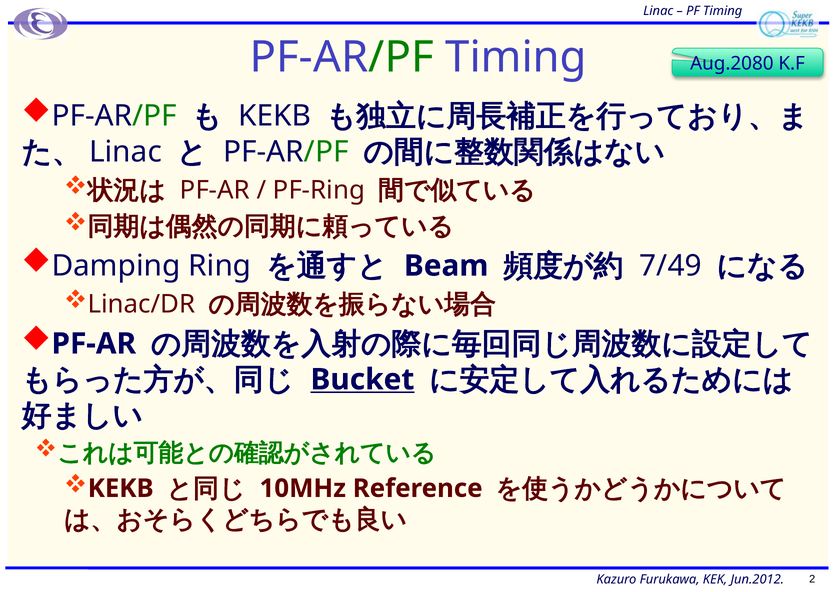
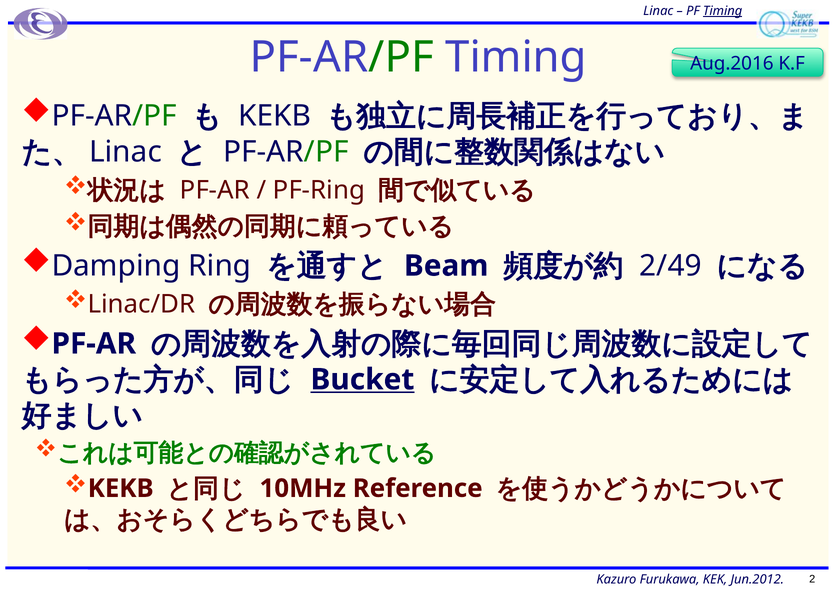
Timing underline: none -> present (723, 11)
Aug.2080: Aug.2080 -> Aug.2016 (732, 64)
7/49: 7/49 -> 2/49 (671, 266)
